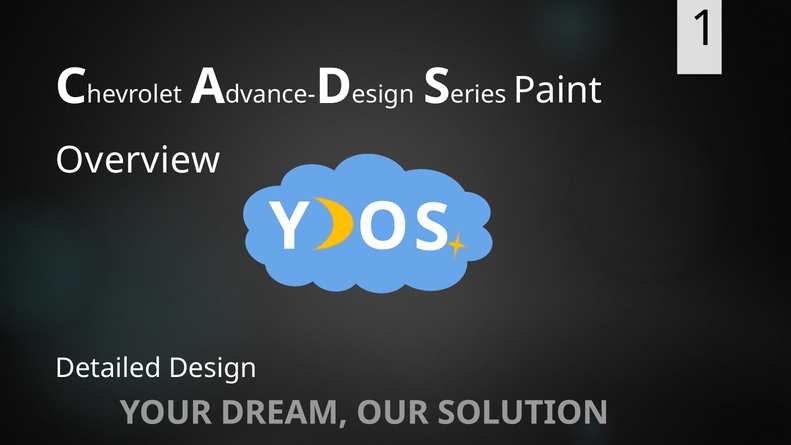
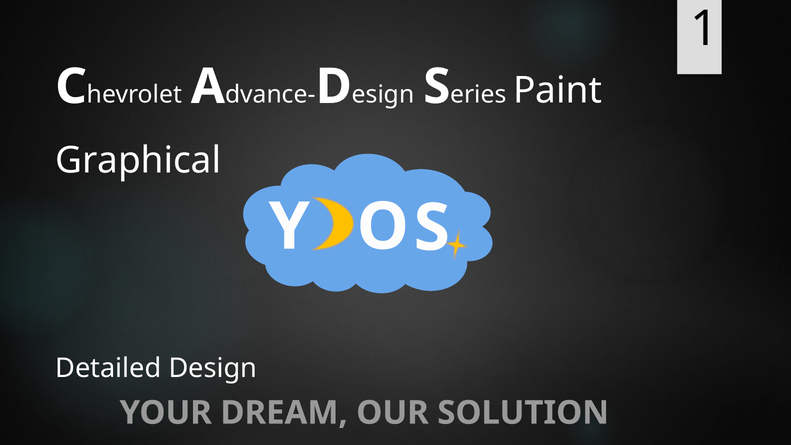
Overview: Overview -> Graphical (138, 161)
